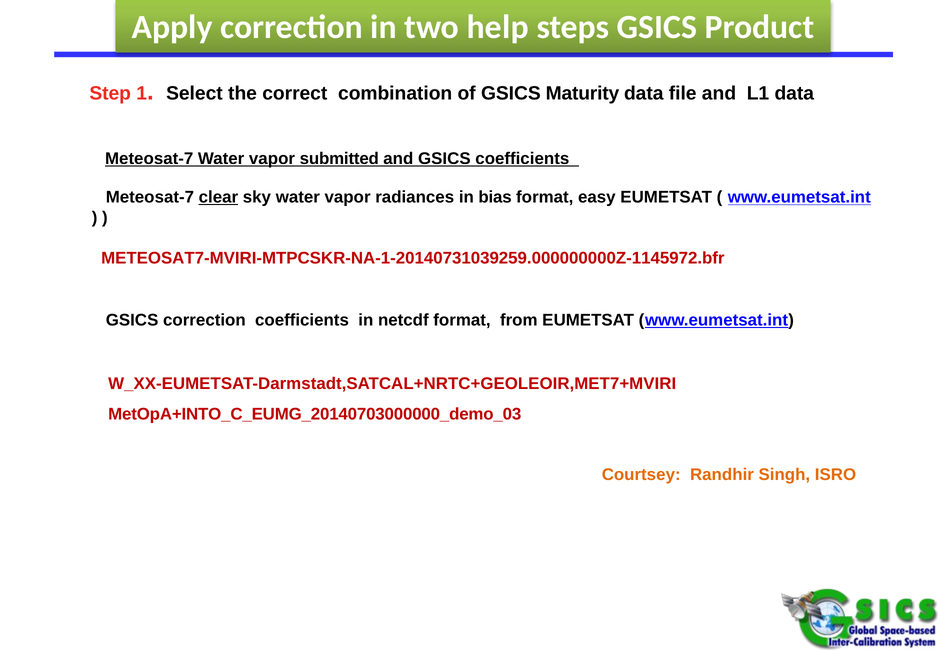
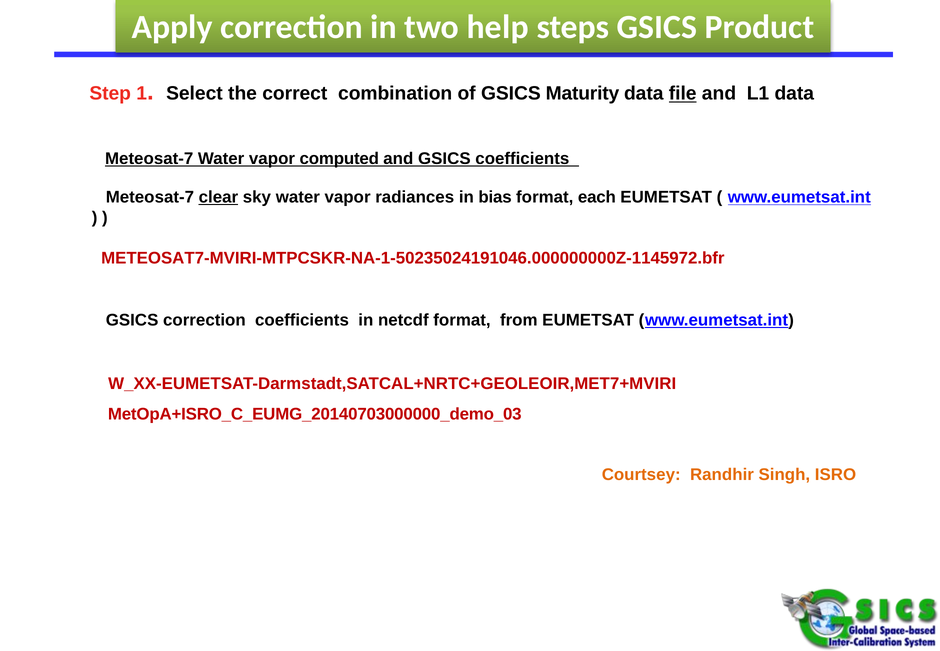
file underline: none -> present (683, 94)
submitted: submitted -> computed (339, 159)
easy: easy -> each (597, 197)
METEOSAT7-MVIRI-MTPCSKR-NA-1-20140731039259.000000000Z-1145972.bfr: METEOSAT7-MVIRI-MTPCSKR-NA-1-20140731039259.000000000Z-1145972.bfr -> METEOSAT7-MVIRI-MTPCSKR-NA-1-50235024191046.000000000Z-1145972.bfr (413, 258)
MetOpA+INTO_C_EUMG_20140703000000_demo_03: MetOpA+INTO_C_EUMG_20140703000000_demo_03 -> MetOpA+ISRO_C_EUMG_20140703000000_demo_03 (315, 414)
